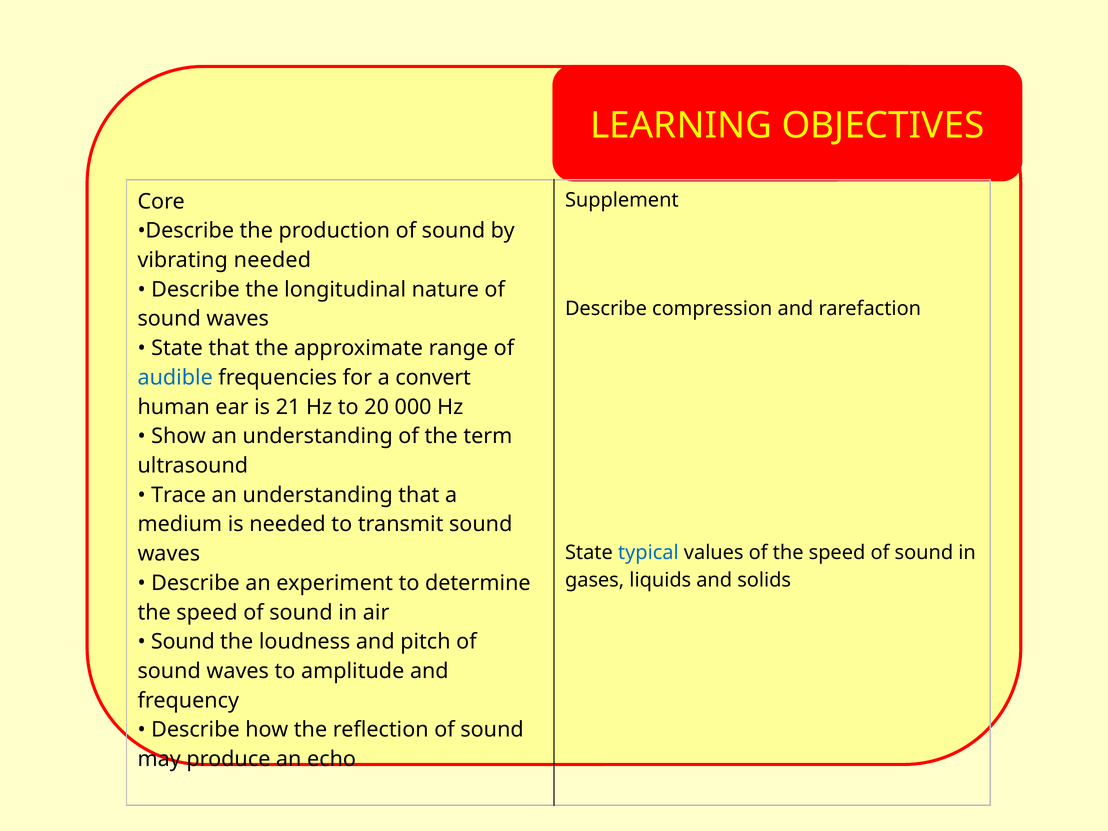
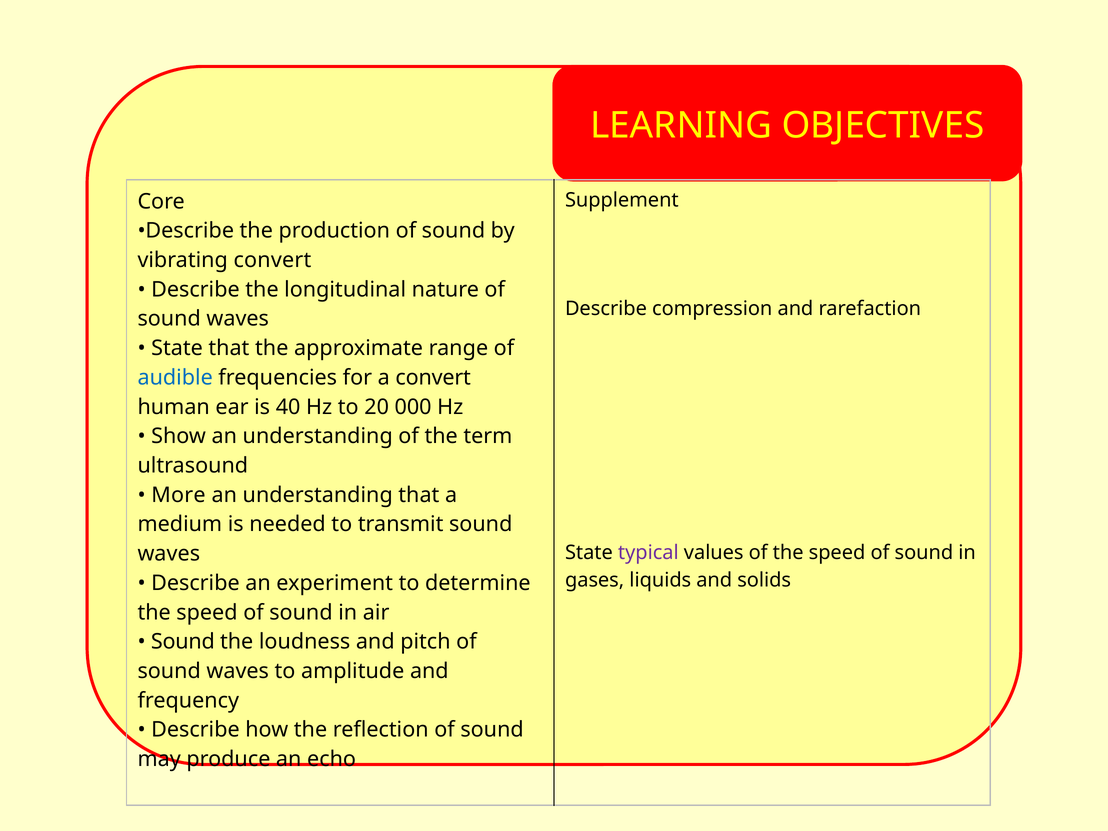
vibrating needed: needed -> convert (272, 260)
21: 21 -> 40 (288, 407)
Trace: Trace -> More (178, 495)
typical colour: blue -> purple (648, 553)
